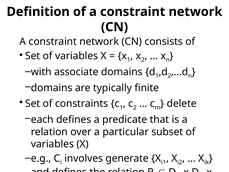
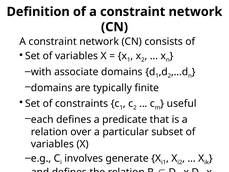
delete: delete -> useful (182, 103)
